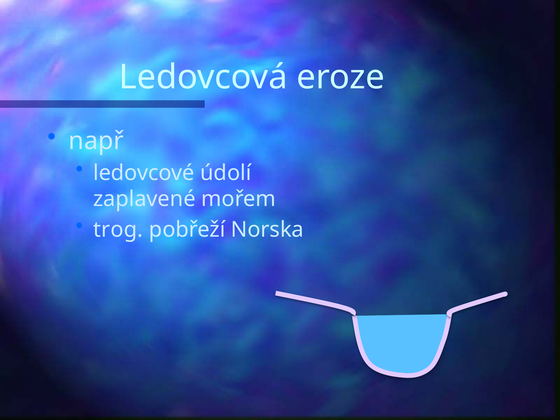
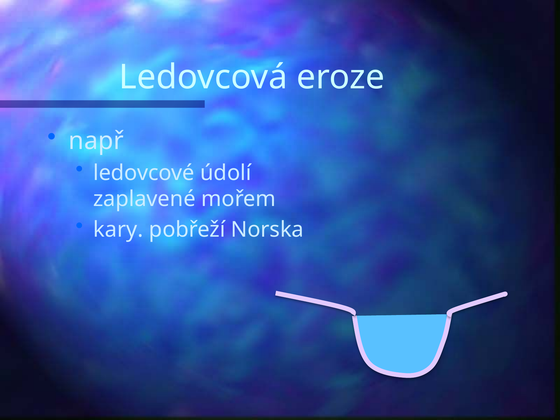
trog: trog -> kary (118, 230)
